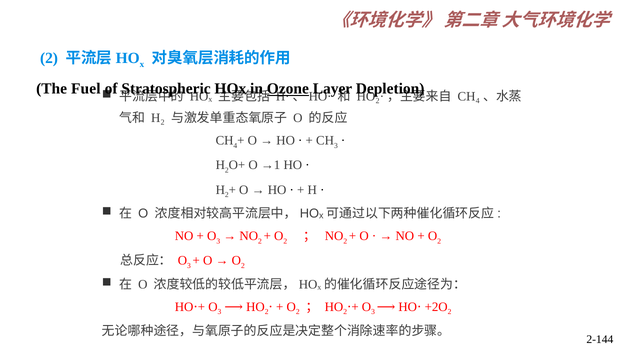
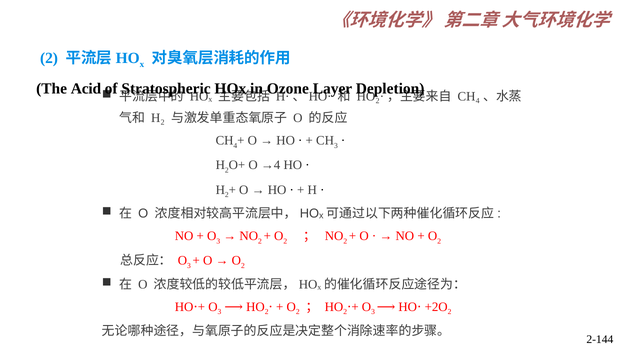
Fuel: Fuel -> Acid (86, 89)
Ozone underline: present -> none (288, 89)
→1: →1 -> →4 (271, 165)
